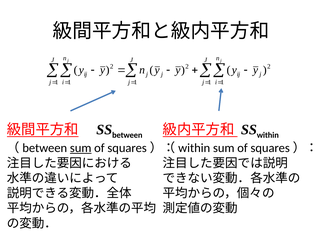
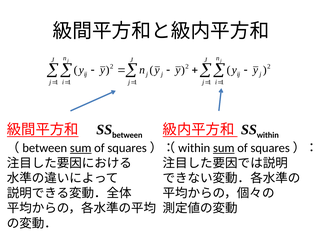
sum underline: none -> present (224, 148)
